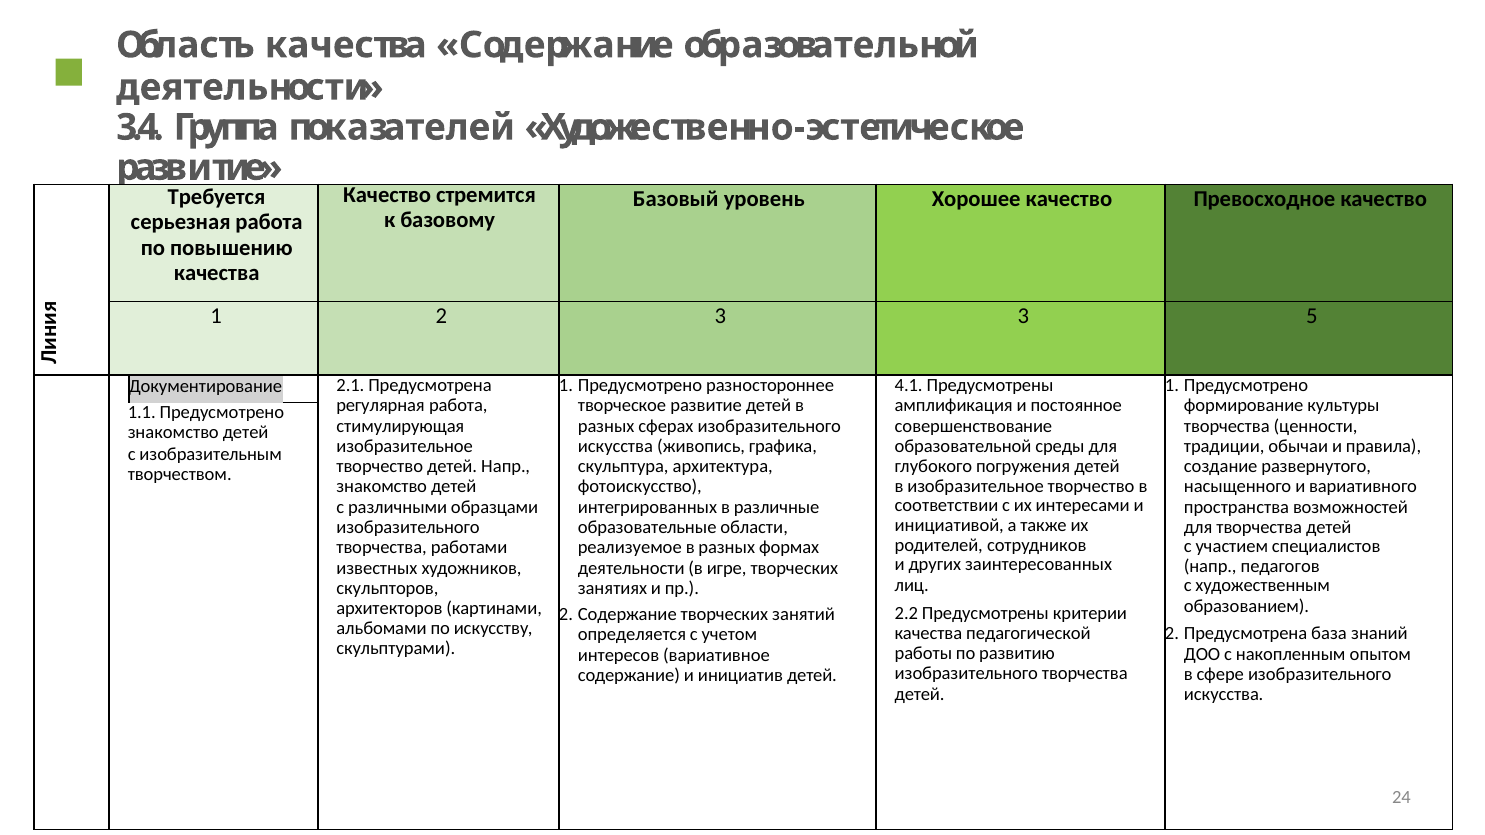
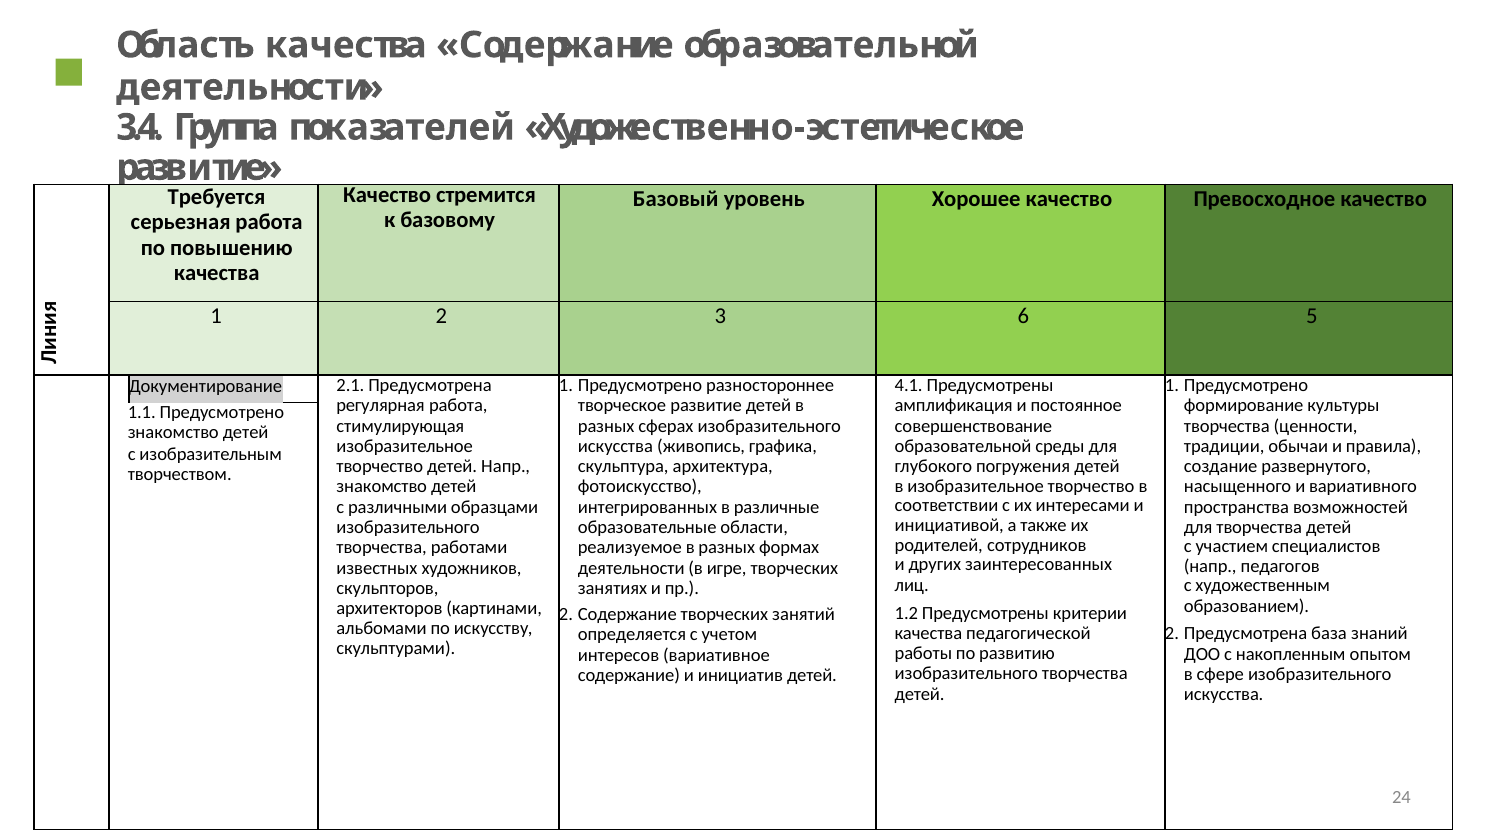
3 3: 3 -> 6 (1023, 316)
2.2: 2.2 -> 1.2 (906, 613)
